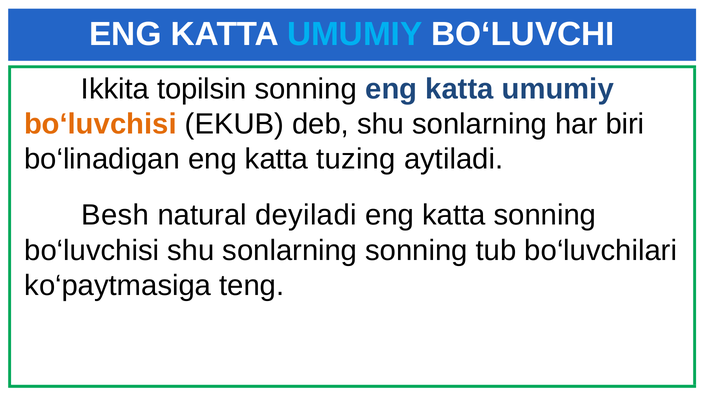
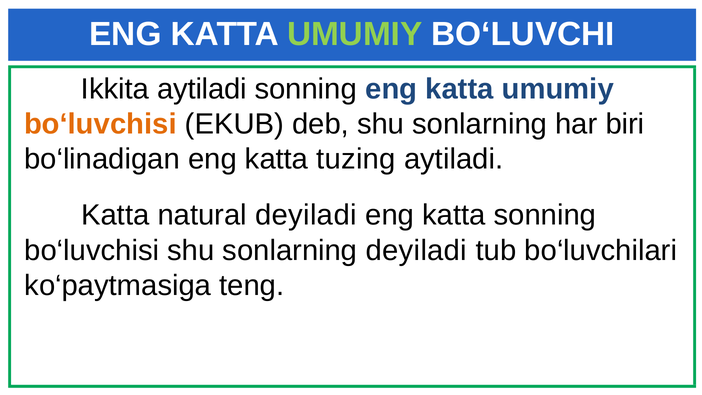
UMUMIY colour: light blue -> light green (355, 34)
Ikkita topilsin: topilsin -> aytiladi (202, 89)
Besh: Besh -> Katta (115, 215)
sonlarning sonning: sonning -> deyiladi (416, 250)
